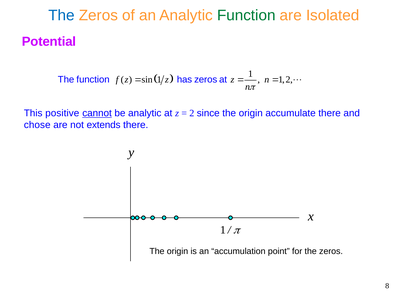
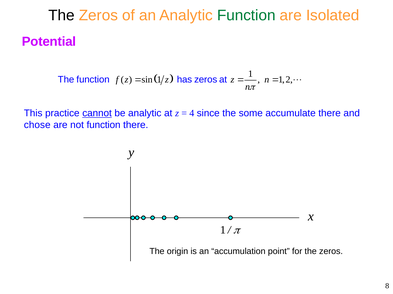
The colour: blue -> black (62, 15)
positive: positive -> practice (62, 114)
2: 2 -> 4 (192, 114)
since the origin: origin -> some (251, 114)
not extends: extends -> function (104, 125)
